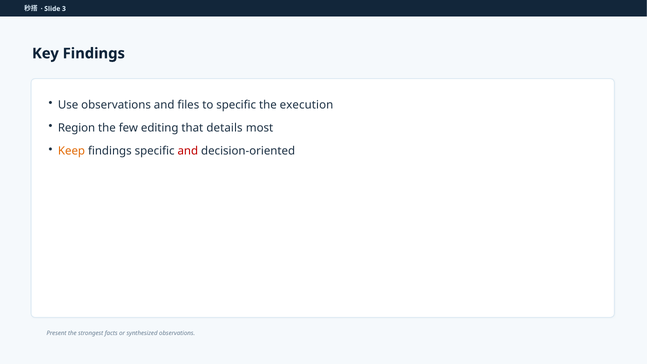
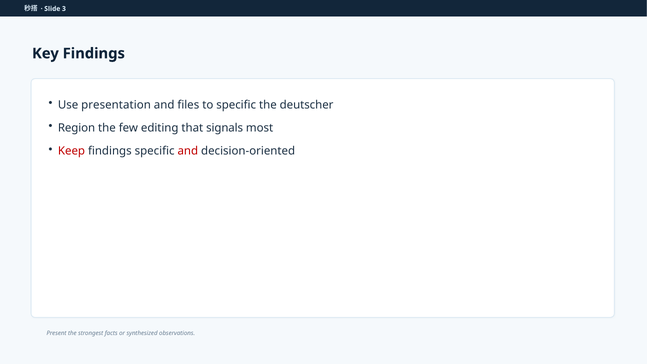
Use observations: observations -> presentation (116, 105)
execution: execution -> deutscher (307, 105)
details: details -> signals (225, 128)
Keep colour: orange -> red (71, 151)
